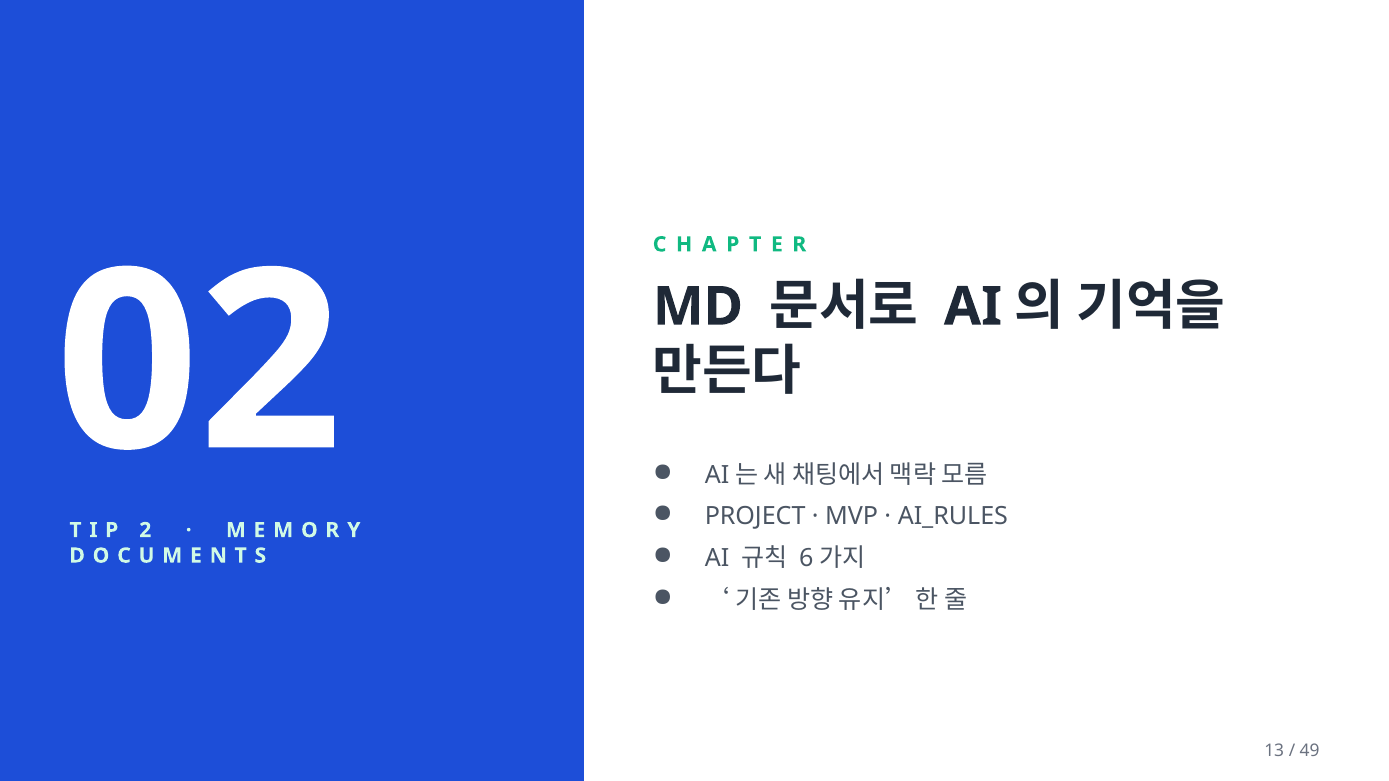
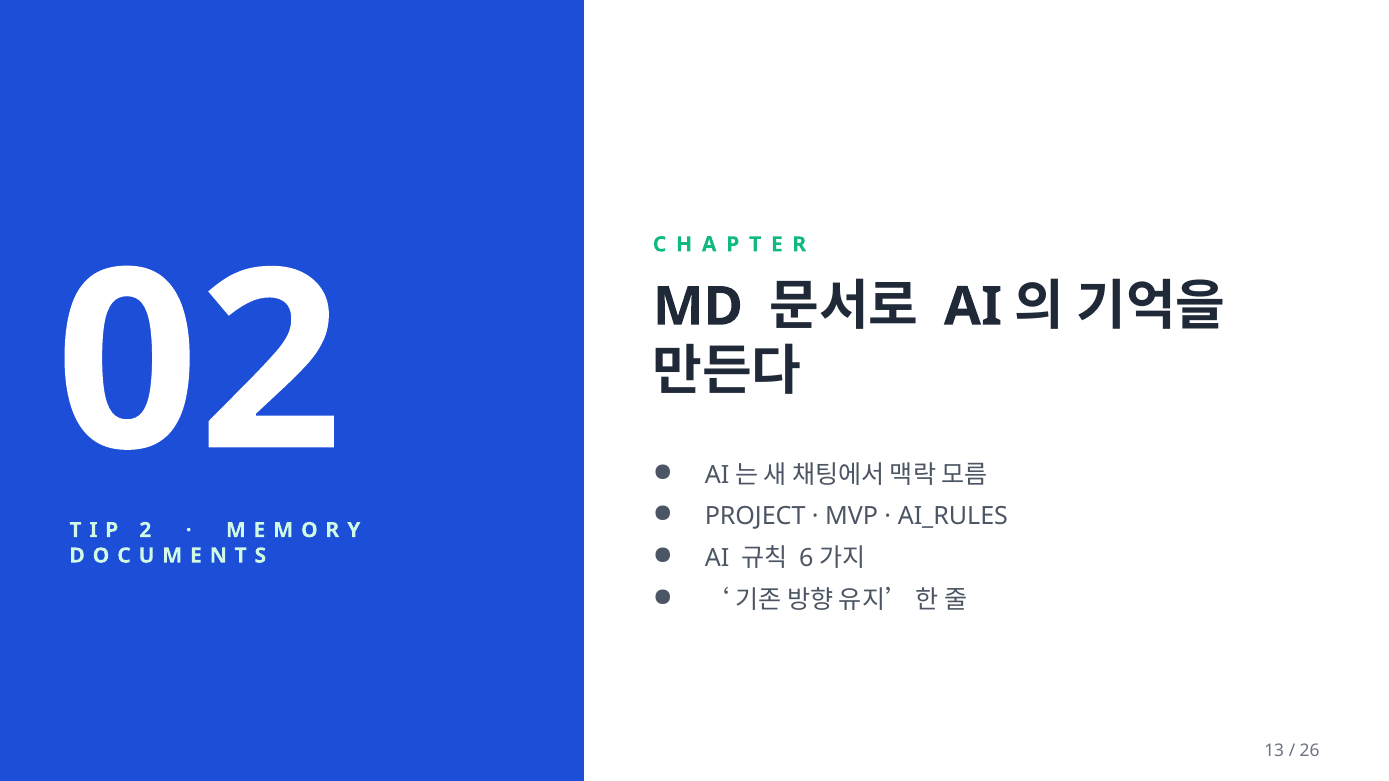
49: 49 -> 26 (1310, 751)
